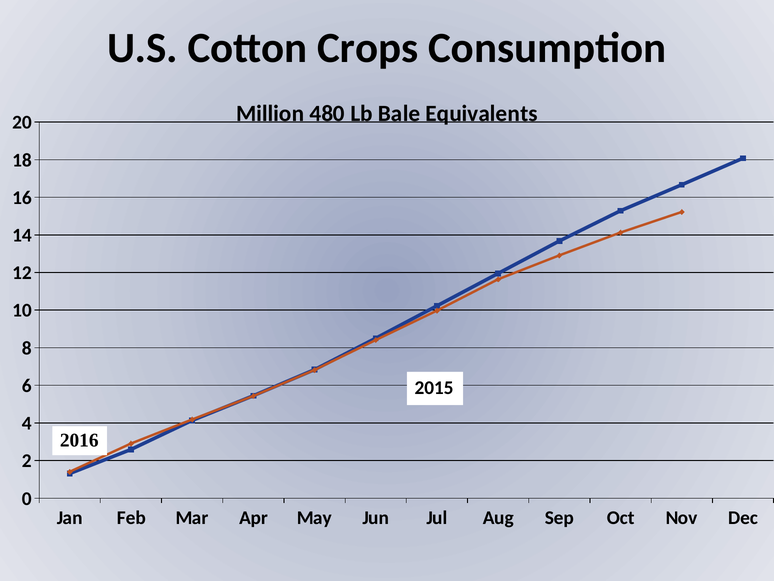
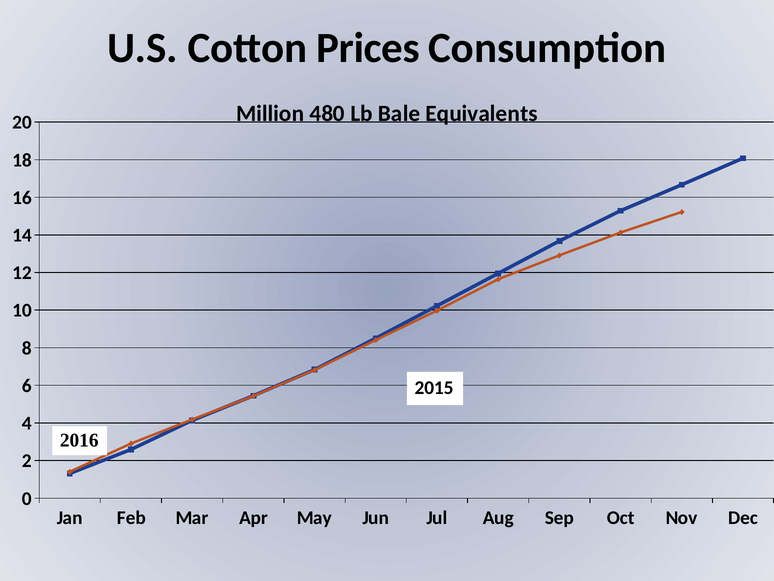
Crops: Crops -> Prices (368, 48)
